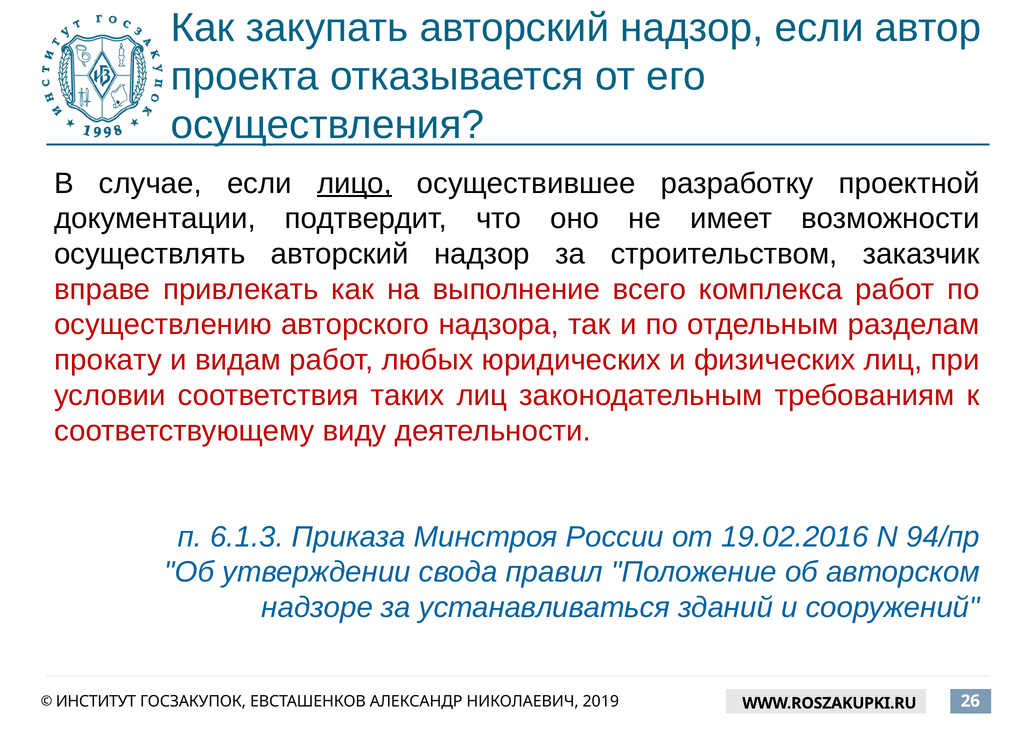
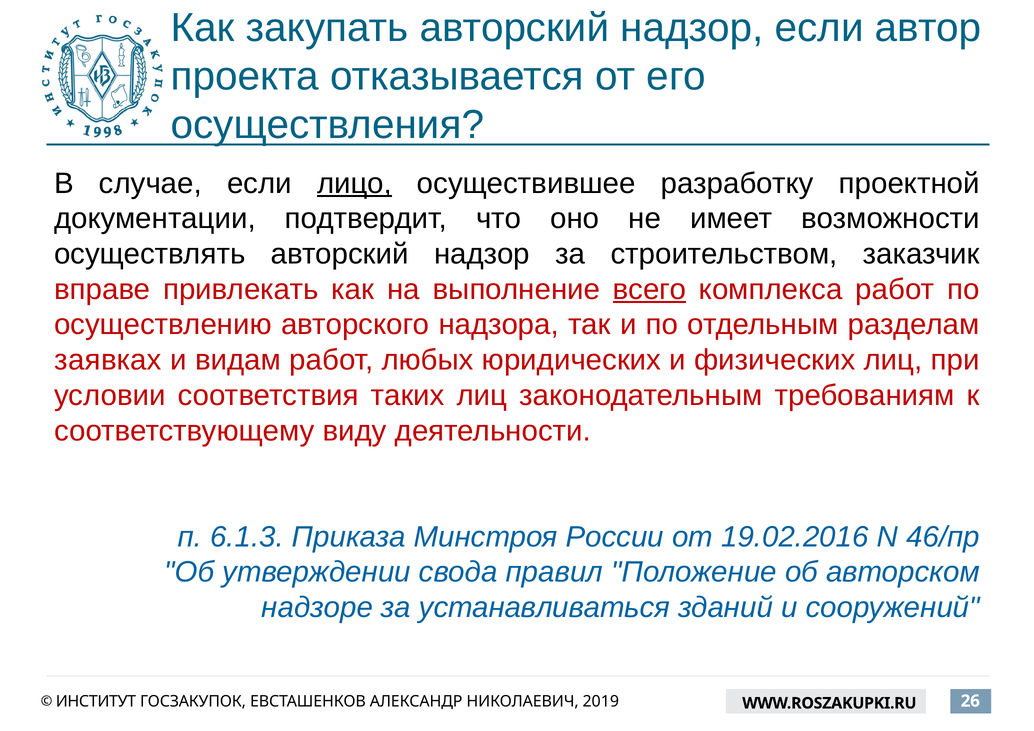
всего underline: none -> present (650, 290)
прокату: прокату -> заявках (108, 360)
94/пр: 94/пр -> 46/пр (943, 537)
